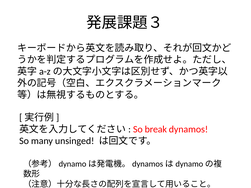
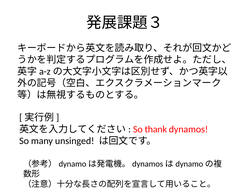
break: break -> thank (156, 129)
